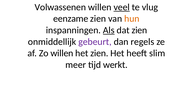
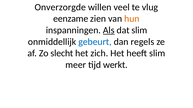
Volwassenen: Volwassenen -> Onverzorgde (60, 7)
veel underline: present -> none (122, 7)
dat zien: zien -> slim (139, 30)
gebeurt colour: purple -> blue (95, 42)
Zo willen: willen -> slecht (62, 53)
het zien: zien -> zich (99, 53)
